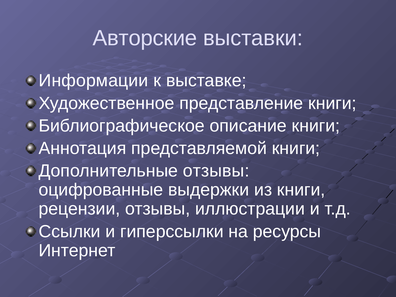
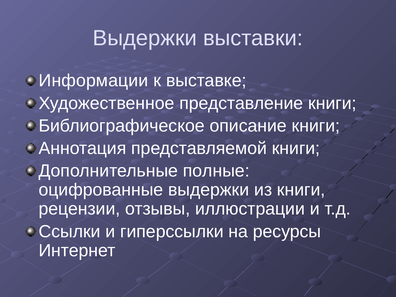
Авторские: Авторские -> Выдержки (145, 38)
Дополнительные отзывы: отзывы -> полные (216, 171)
